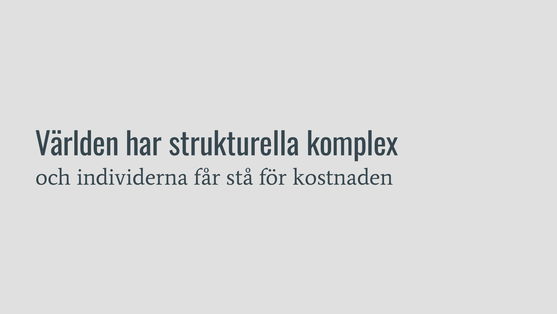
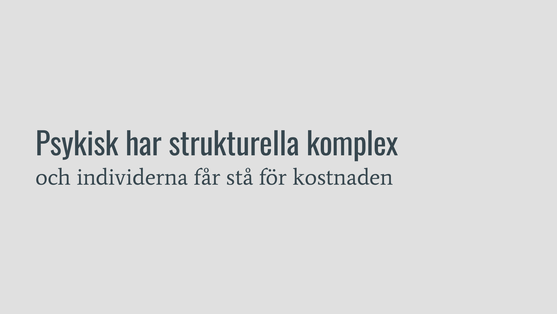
Världen: Världen -> Psykisk (77, 145)
